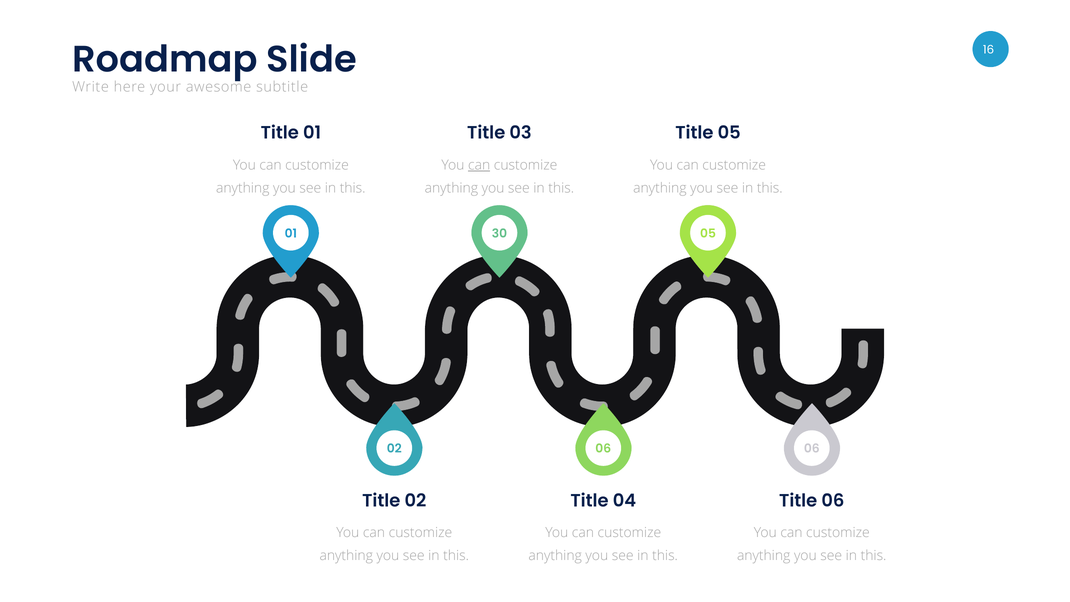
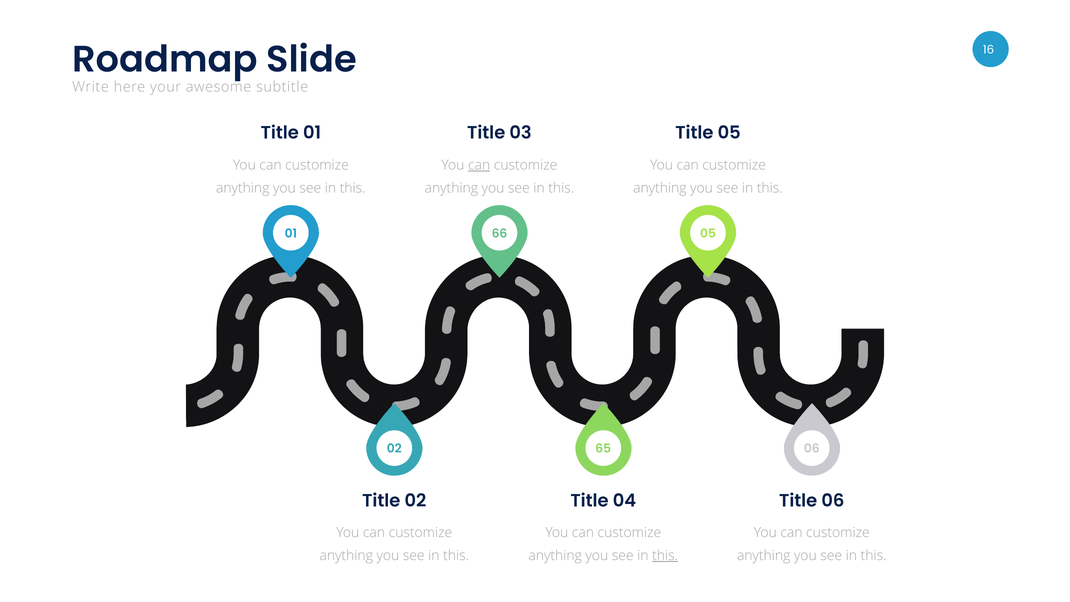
30: 30 -> 66 (500, 234)
02 06: 06 -> 65 (603, 449)
this underline: none -> present (665, 556)
